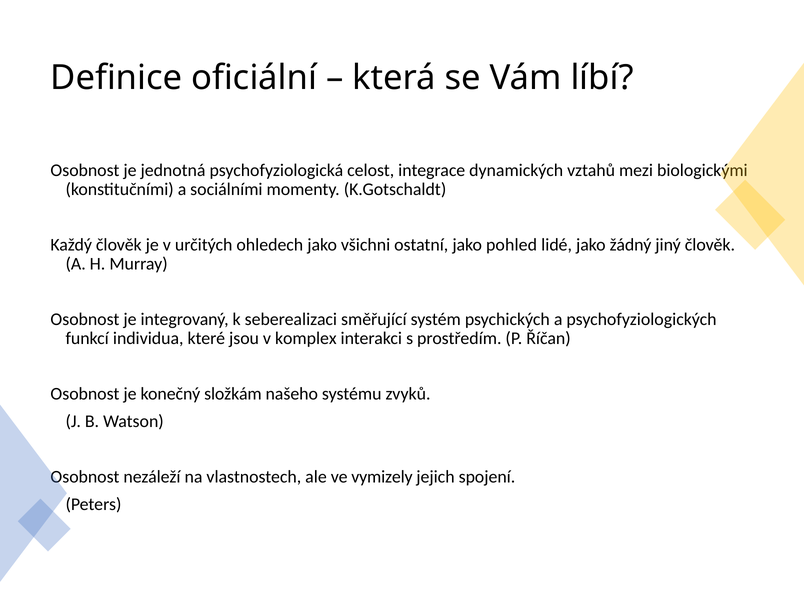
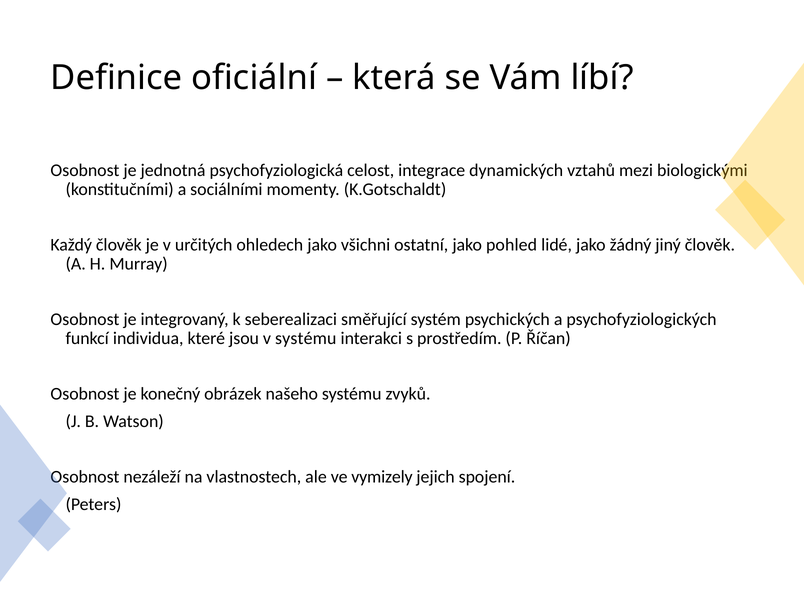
v komplex: komplex -> systému (306, 339)
složkám: složkám -> obrázek (233, 394)
